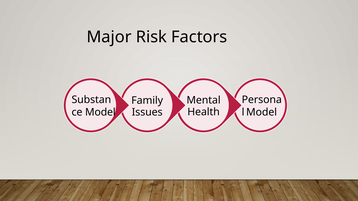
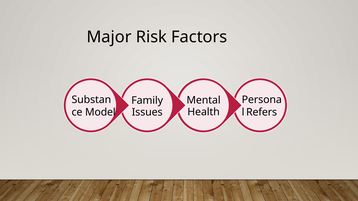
Model: Model -> Refers (262, 112)
